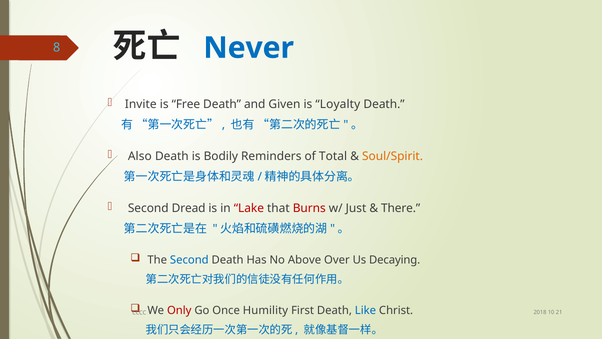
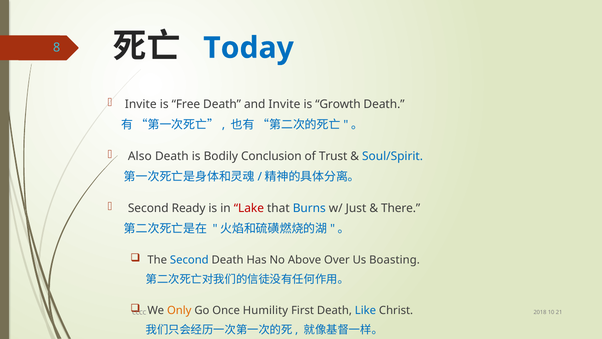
Never: Never -> Today (249, 48)
and Given: Given -> Invite (284, 104)
Loyalty: Loyalty -> Growth (338, 104)
Reminders: Reminders -> Conclusion (271, 156)
Total: Total -> Trust (333, 156)
Soul/Spirit colour: orange -> blue (393, 156)
Dread: Dread -> Ready (189, 208)
Burns colour: red -> blue (309, 208)
Decaying: Decaying -> Boasting (395, 260)
Only colour: red -> orange (179, 310)
